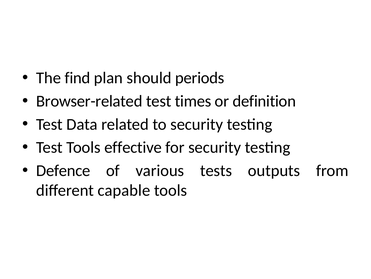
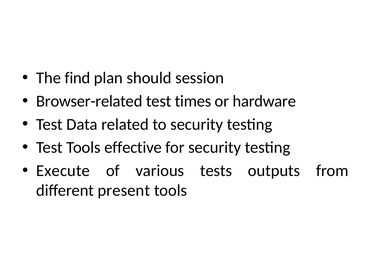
periods: periods -> session (200, 78)
definition: definition -> hardware (264, 101)
Defence: Defence -> Execute (63, 170)
capable: capable -> present (124, 190)
